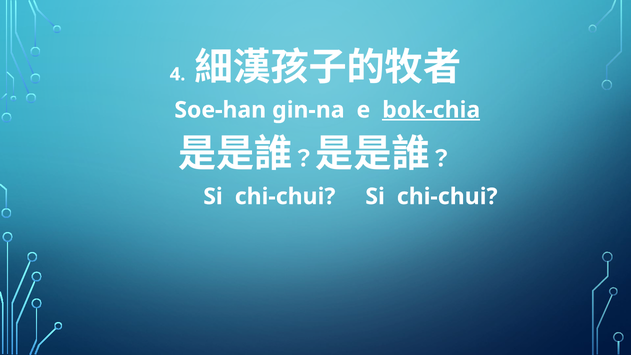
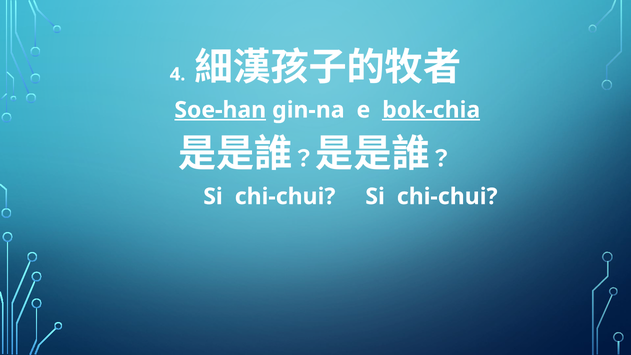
Soe-han underline: none -> present (220, 110)
